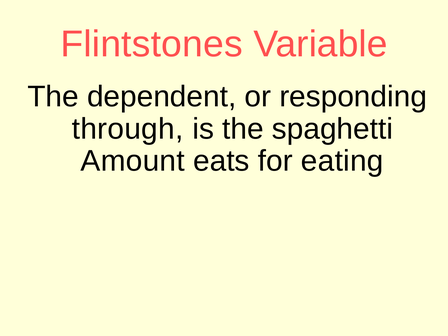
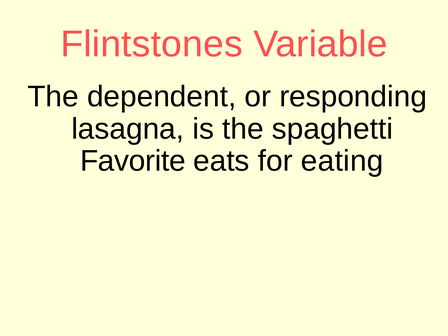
through: through -> lasagna (128, 129)
Amount: Amount -> Favorite (133, 161)
